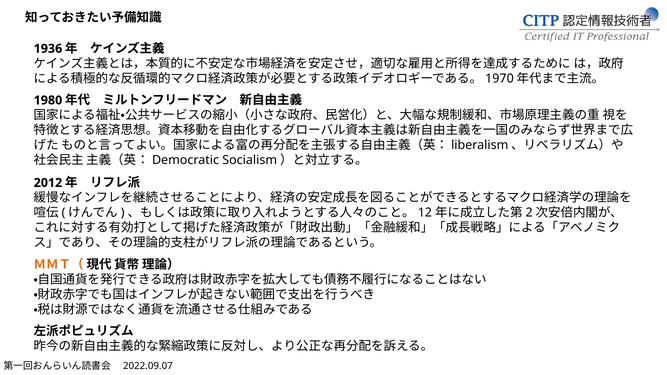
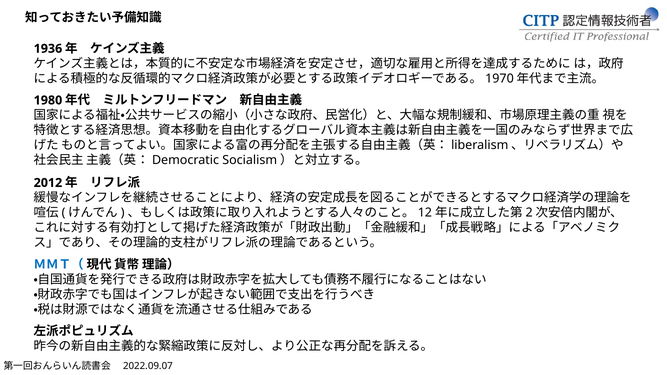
ＭＭＴ（ colour: orange -> blue (59, 265)
